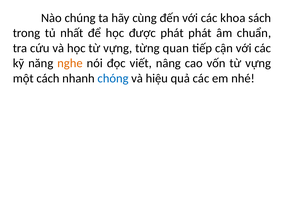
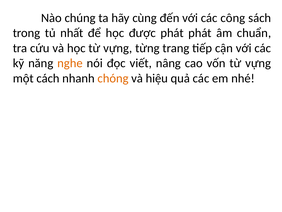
khoa: khoa -> công (233, 18)
quan: quan -> trang (176, 48)
chóng colour: blue -> orange (113, 78)
